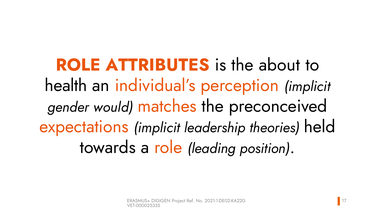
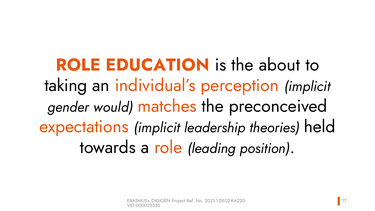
ATTRIBUTES: ATTRIBUTES -> EDUCATION (157, 65)
health: health -> taking (66, 85)
